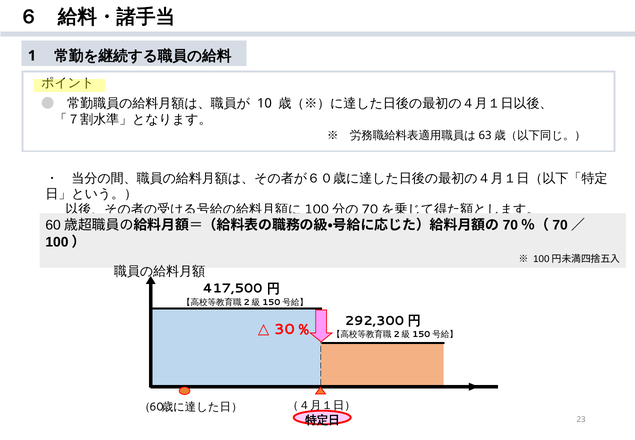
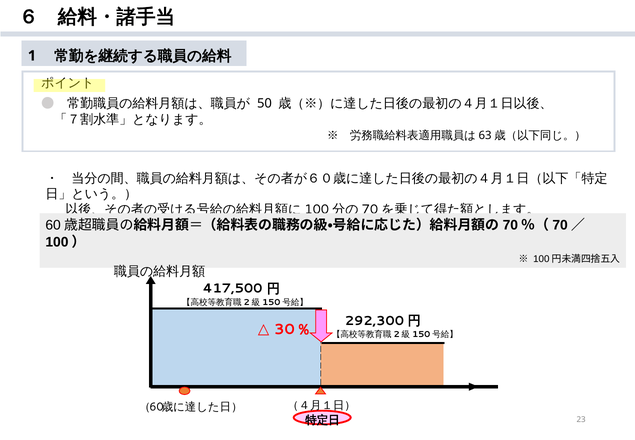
10: 10 -> 50 (264, 103)
